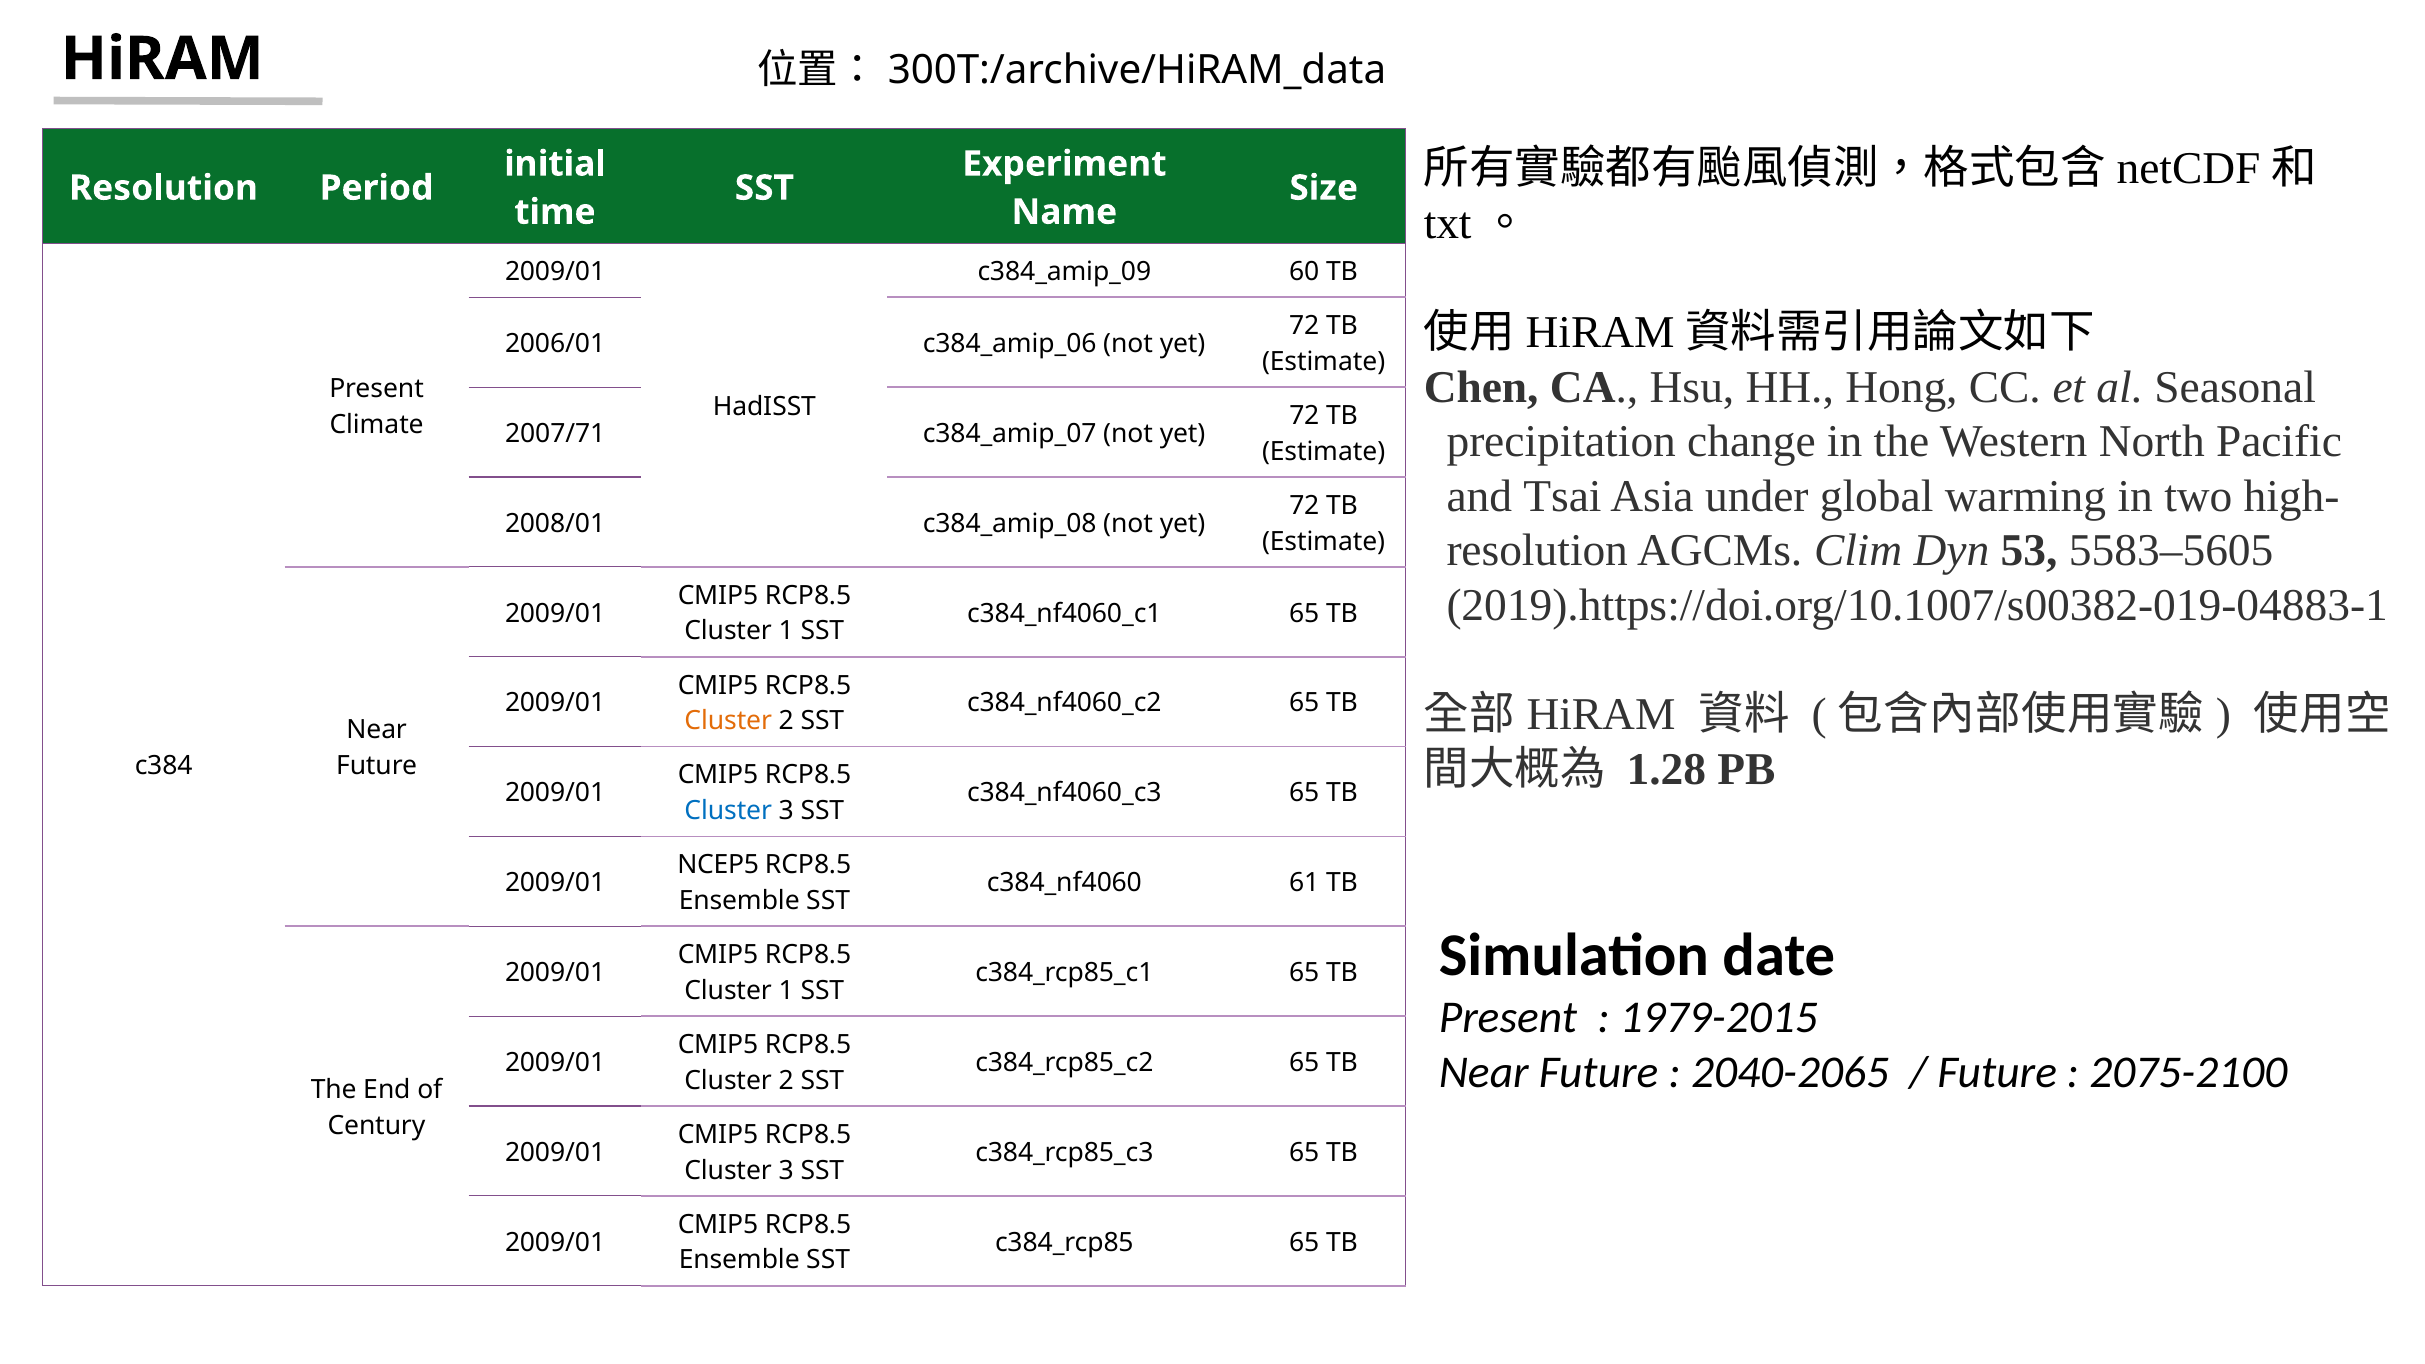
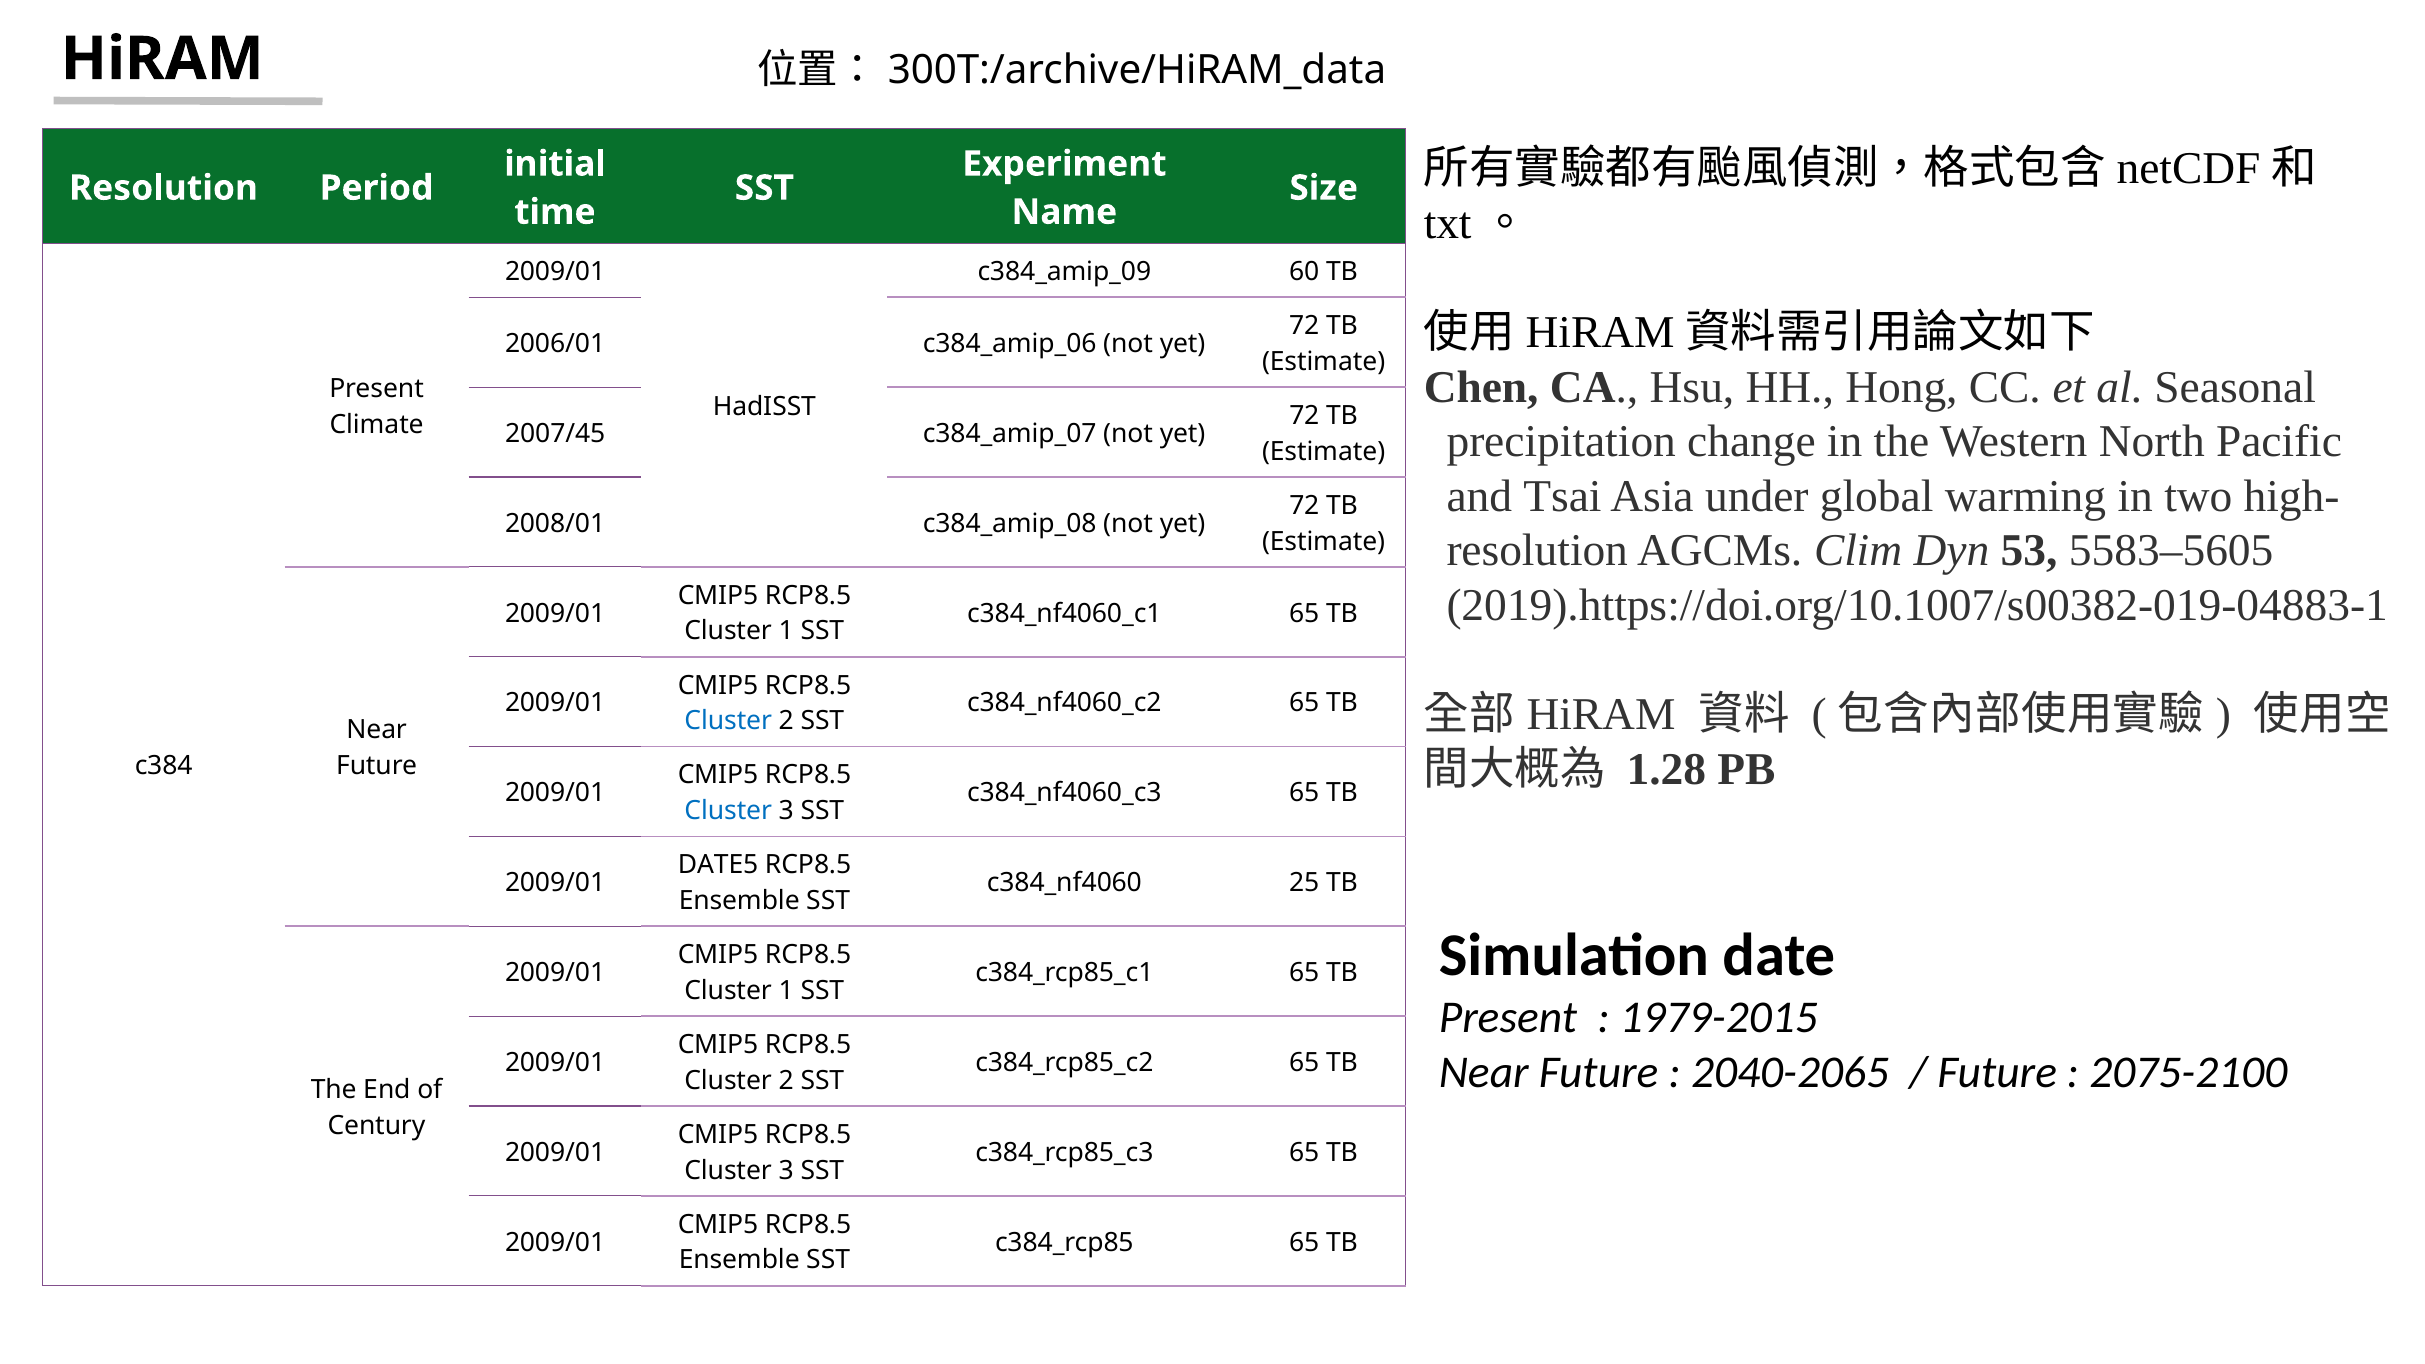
2007/71: 2007/71 -> 2007/45 (555, 434)
Cluster colour: orange -> blue (728, 721)
NCEP5: NCEP5 -> DATE5 (718, 865)
61: 61 -> 25 (1304, 883)
